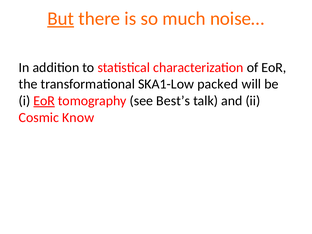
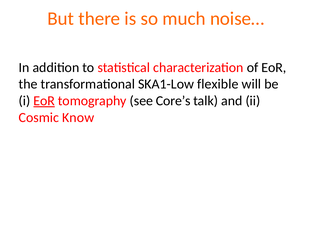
But underline: present -> none (61, 19)
packed: packed -> flexible (218, 84)
Best’s: Best’s -> Core’s (173, 101)
